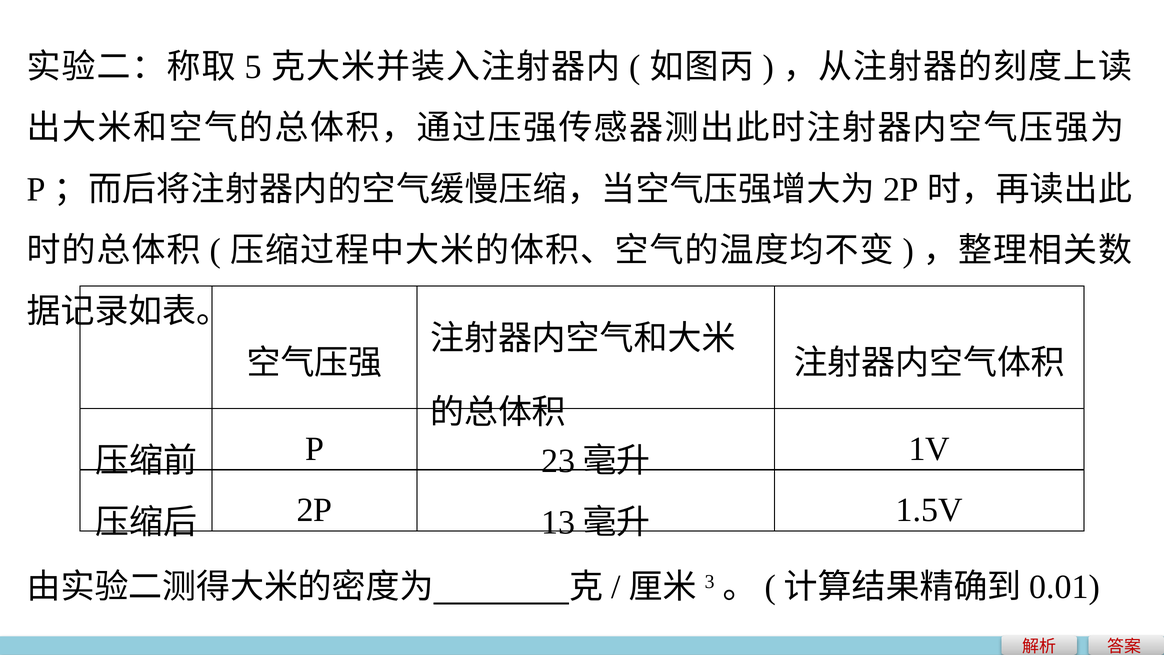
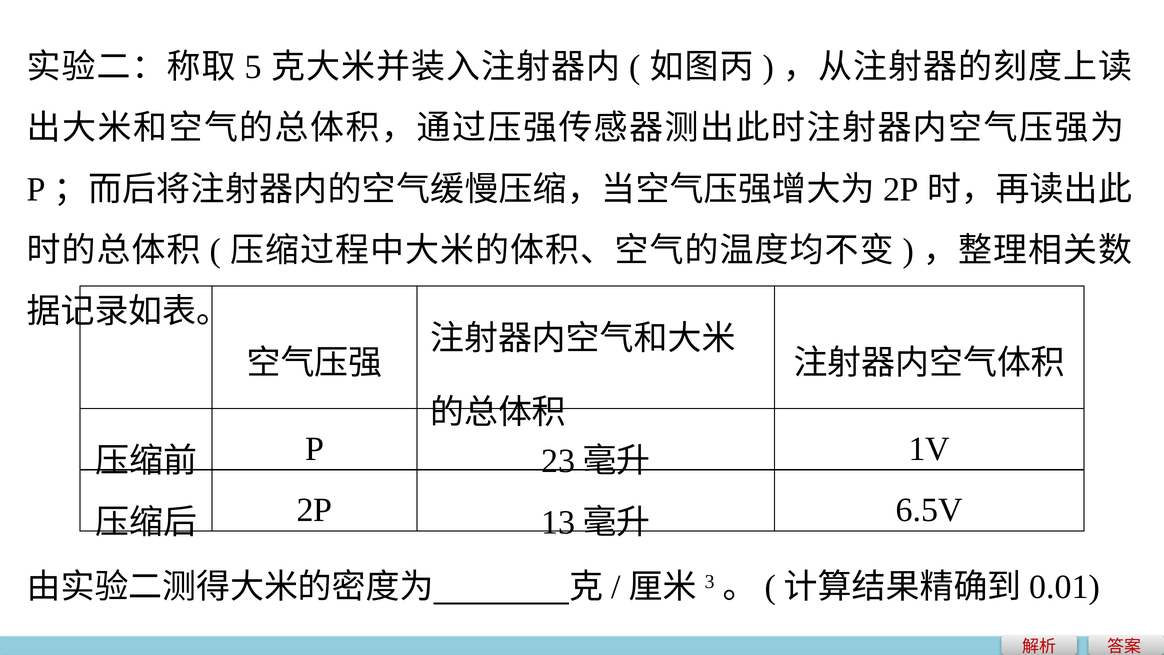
1.5V: 1.5V -> 6.5V (929, 510)
